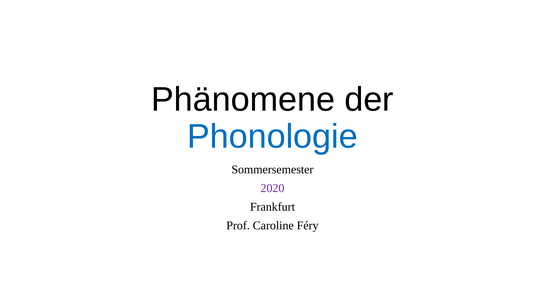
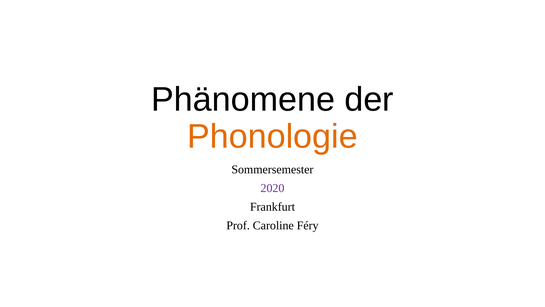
Phonologie colour: blue -> orange (272, 136)
